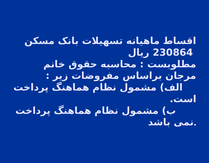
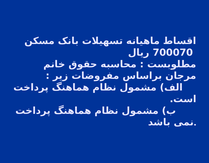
230864: 230864 -> 700070 (173, 52)
